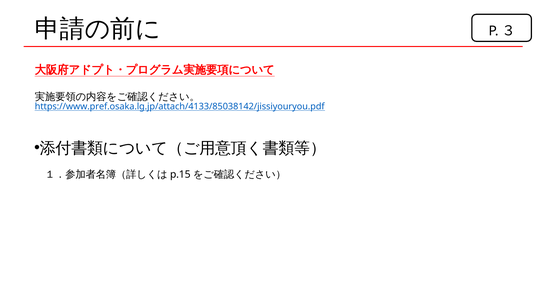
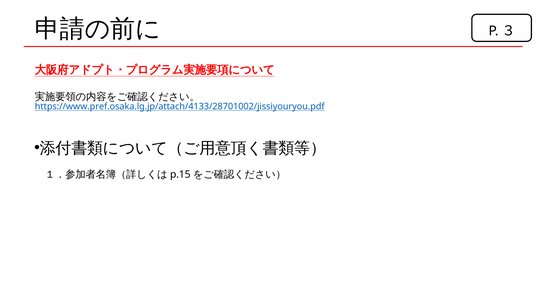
https://www.pref.osaka.lg.jp/attach/4133/85038142/jissiyouryou.pdf: https://www.pref.osaka.lg.jp/attach/4133/85038142/jissiyouryou.pdf -> https://www.pref.osaka.lg.jp/attach/4133/28701002/jissiyouryou.pdf (180, 106)
